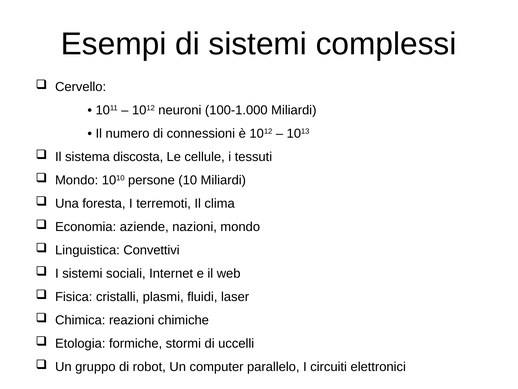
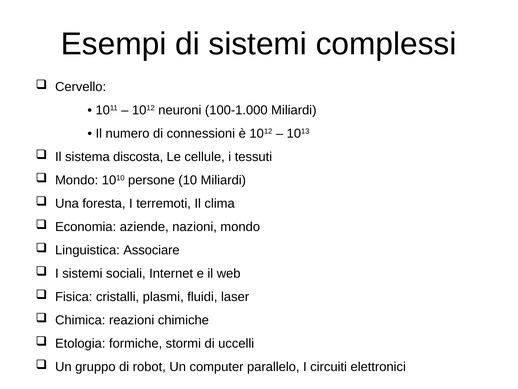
Convettivi: Convettivi -> Associare (151, 250)
